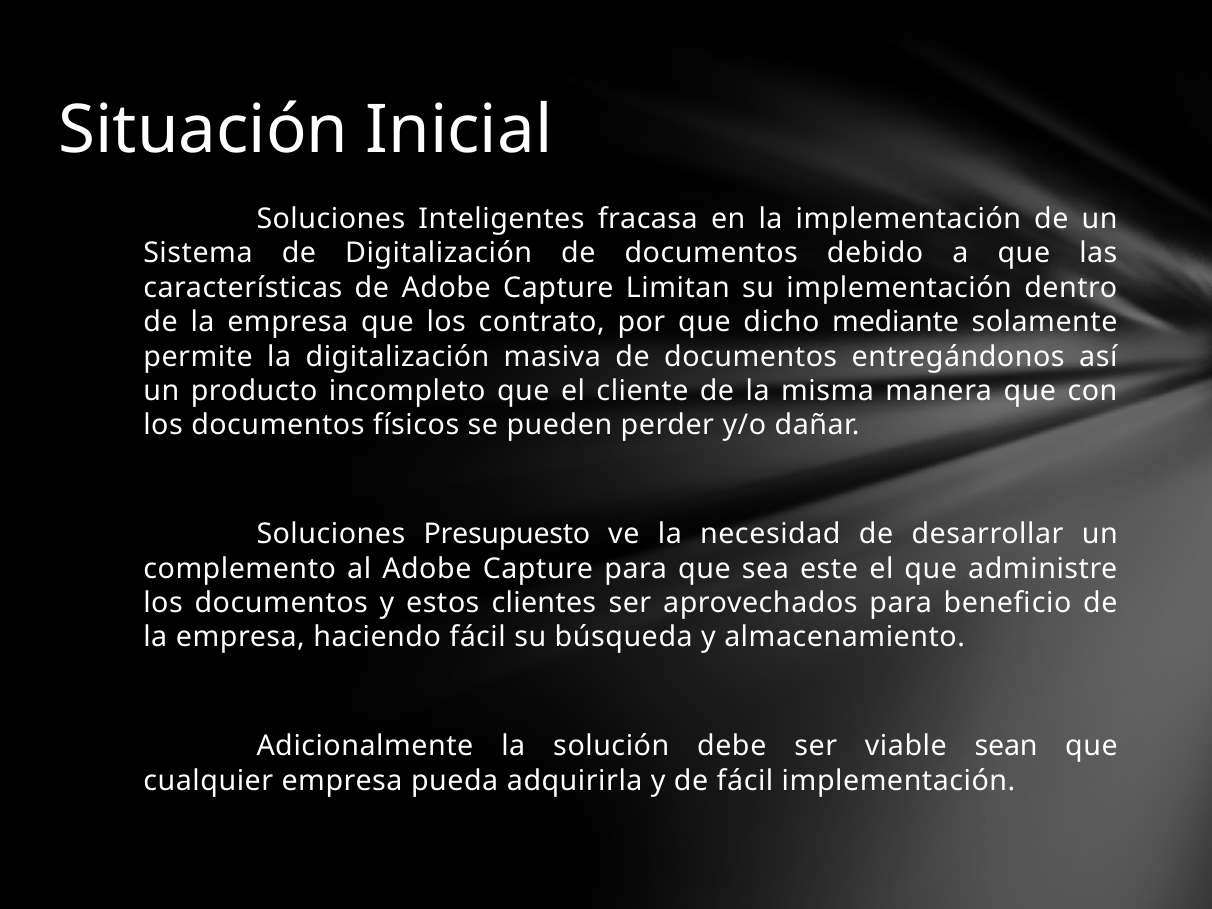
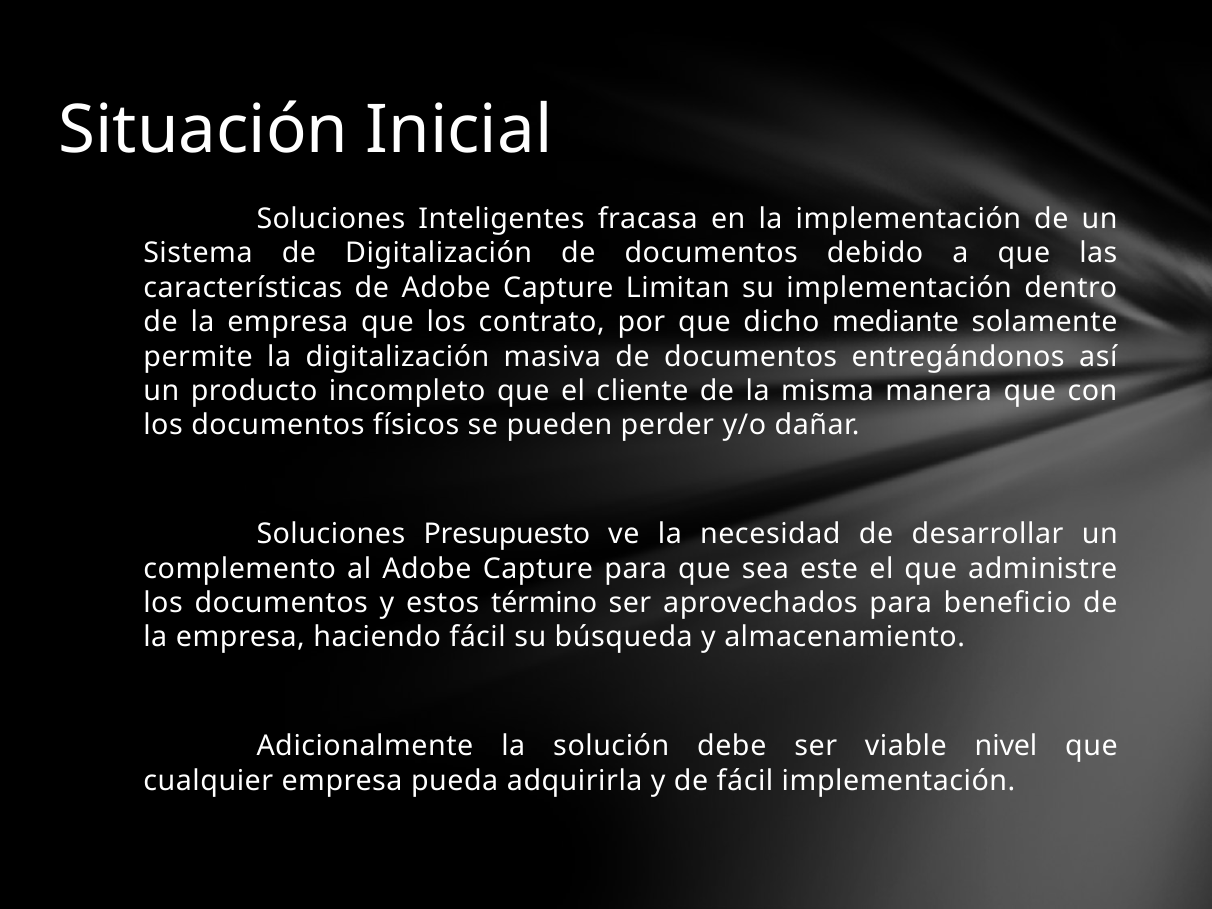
clientes: clientes -> término (544, 603)
sean: sean -> nivel (1006, 747)
